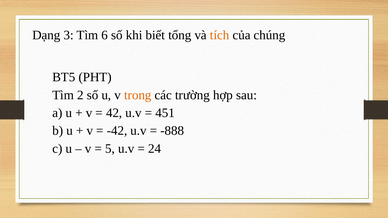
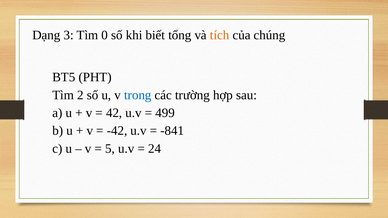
6: 6 -> 0 (105, 35)
trong colour: orange -> blue (138, 95)
451: 451 -> 499 (165, 113)
-888: -888 -> -841 (172, 131)
